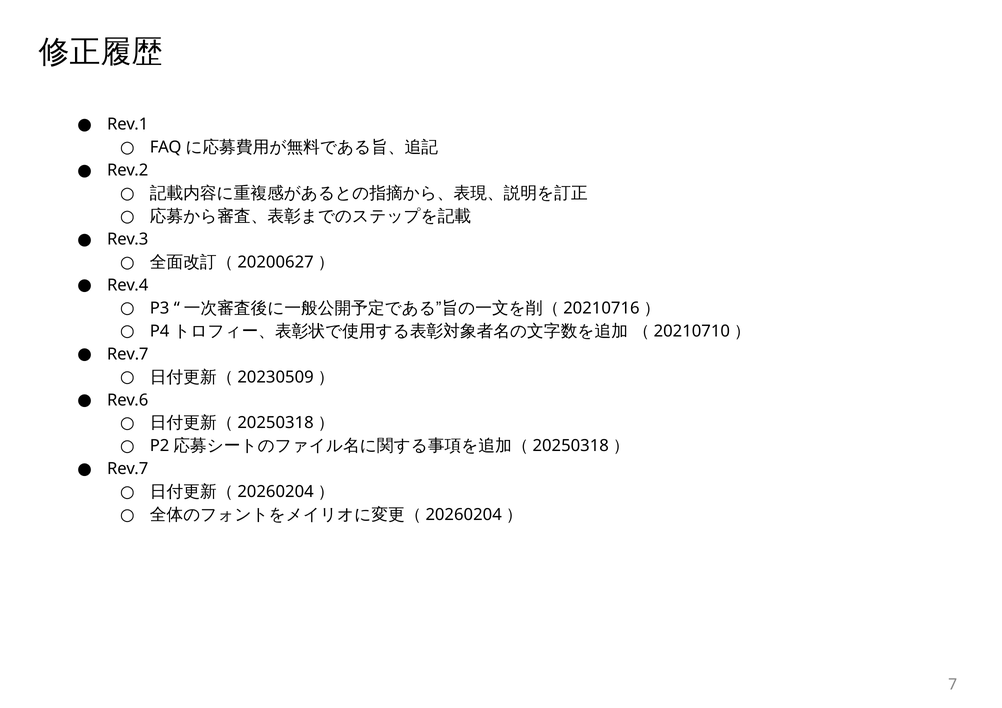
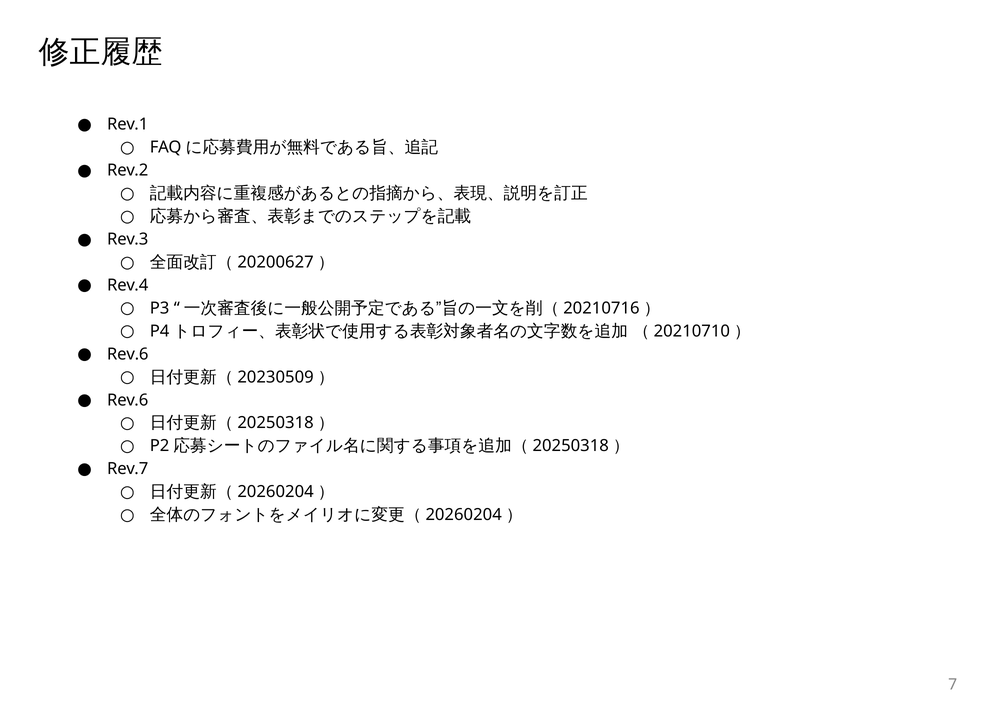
Rev.7: Rev.7 -> Rev.6 (128, 354)
